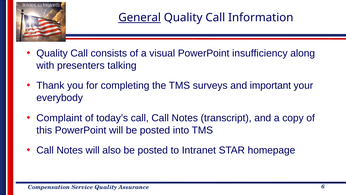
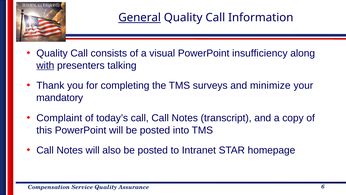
with underline: none -> present (45, 65)
important: important -> minimize (270, 85)
everybody: everybody -> mandatory (60, 98)
